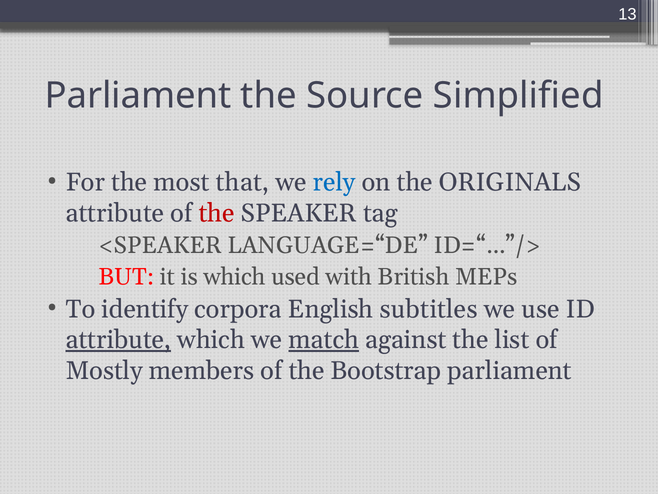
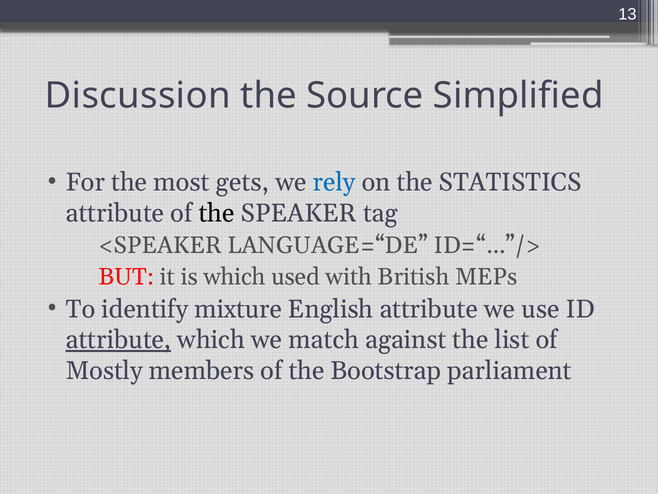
Parliament: Parliament -> Discussion (138, 96)
that: that -> gets (242, 182)
ORIGINALS: ORIGINALS -> STATISTICS (510, 182)
the colour: red -> black (217, 213)
corpora: corpora -> mixture (238, 309)
English subtitles: subtitles -> attribute (429, 309)
match underline: present -> none (324, 340)
